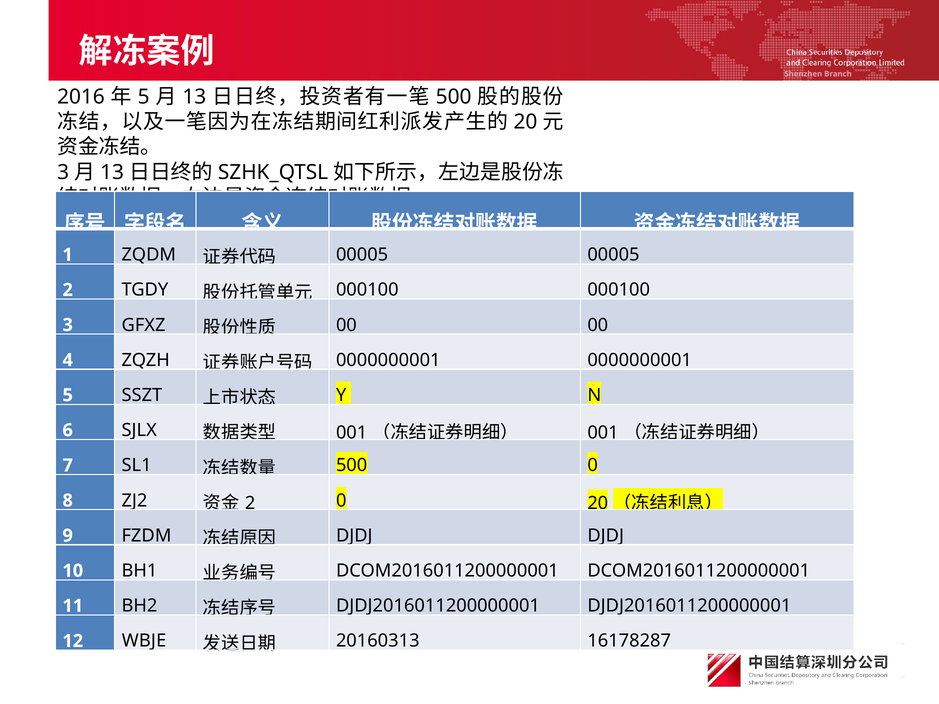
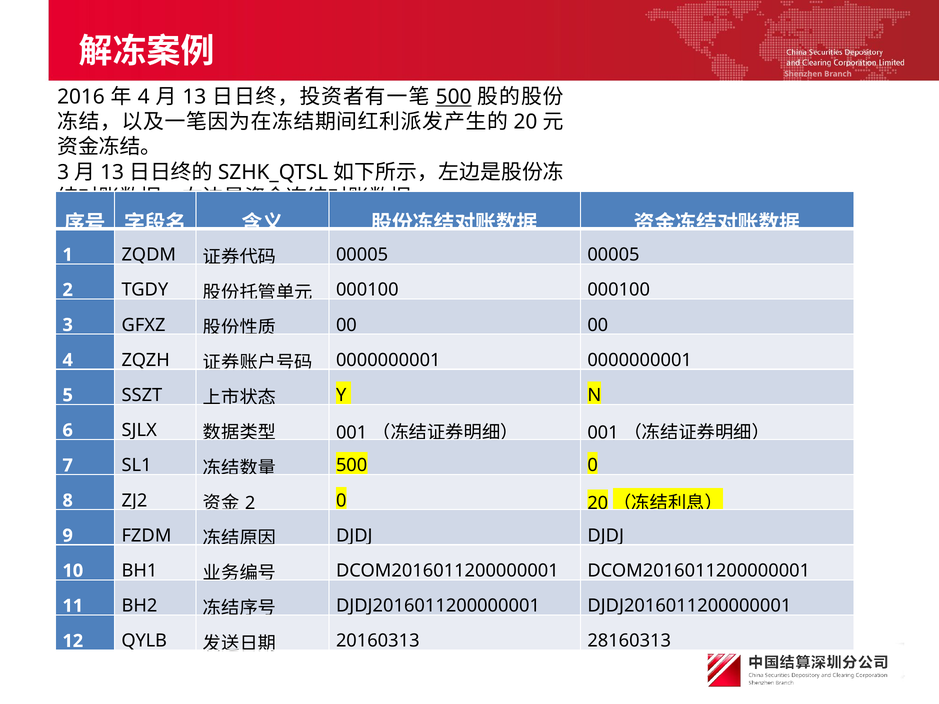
5: 5 -> 4 (144, 97)
500 underline: none -> present (454, 97)
WBJE: WBJE -> QYLB (144, 641)
16178287: 16178287 -> 28160313 (629, 641)
